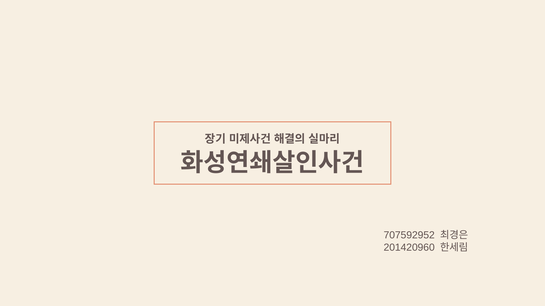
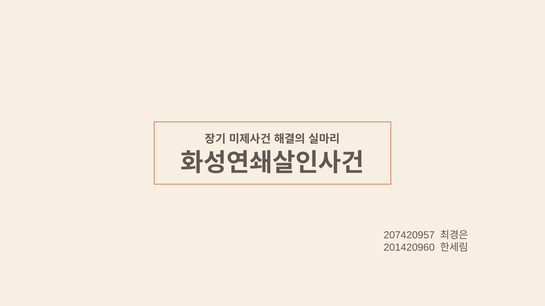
707592952: 707592952 -> 207420957 (409, 236)
